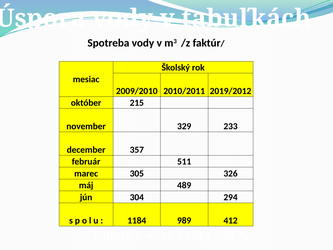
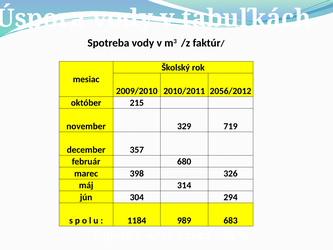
2019/2012: 2019/2012 -> 2056/2012 (231, 91)
233: 233 -> 719 (231, 126)
511: 511 -> 680 (184, 161)
305: 305 -> 398 (137, 173)
489: 489 -> 314 (184, 185)
412: 412 -> 683 (231, 220)
